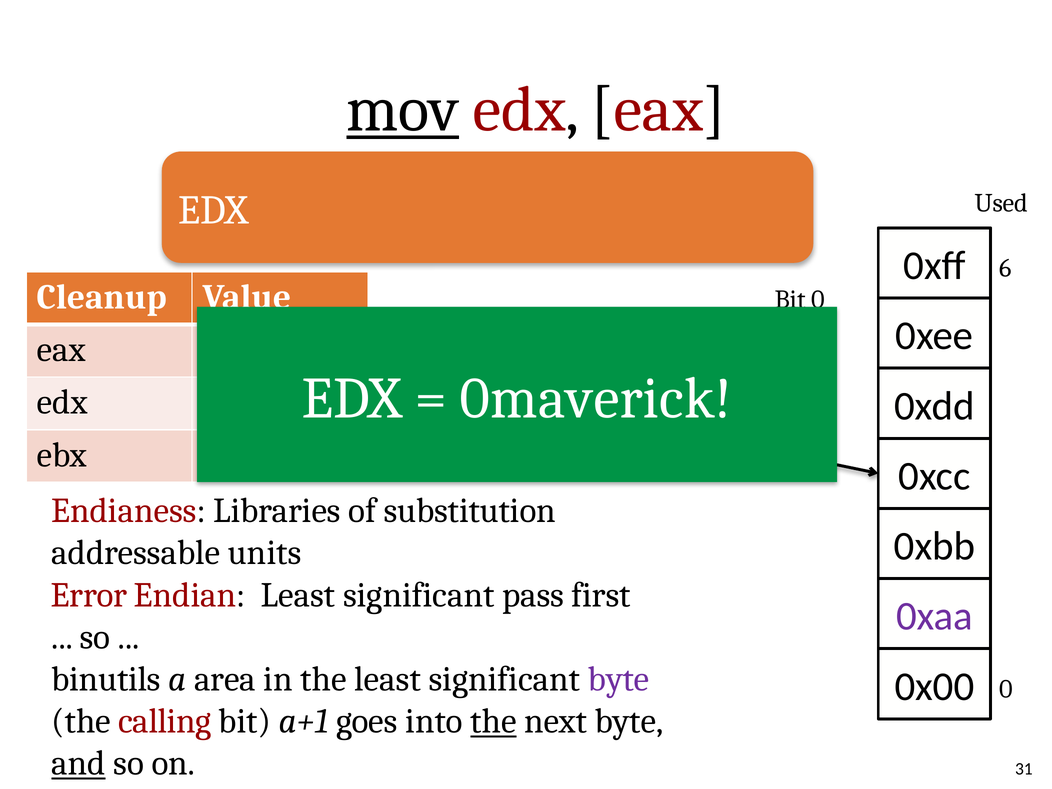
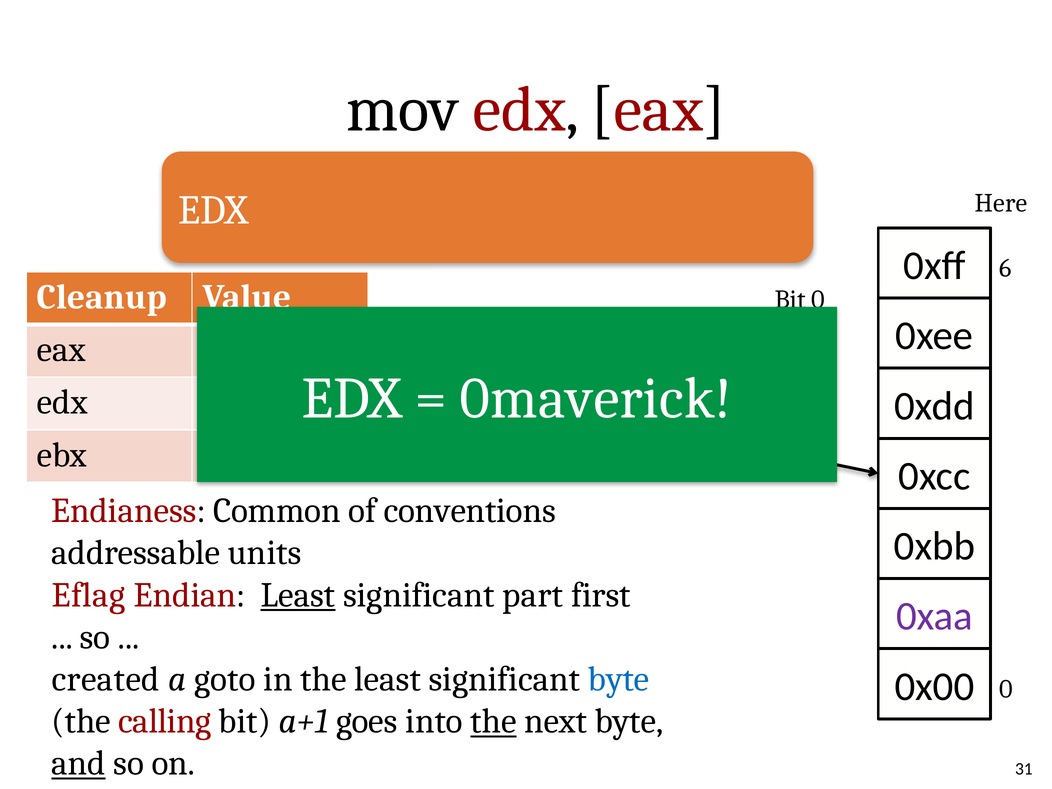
mov underline: present -> none (403, 110)
Used: Used -> Here (1001, 203)
Libraries: Libraries -> Common (277, 511)
substitution: substitution -> conventions (470, 511)
Error: Error -> Eflag (89, 595)
Least underline: none -> present (298, 595)
pass: pass -> part (533, 595)
binutils: binutils -> created (106, 679)
area: area -> goto (225, 679)
byte colour: purple -> blue (619, 679)
